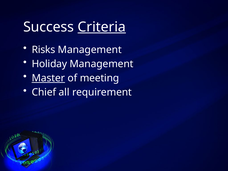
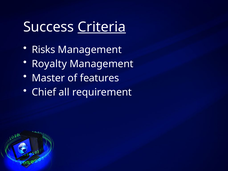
Holiday: Holiday -> Royalty (49, 64)
Master underline: present -> none (48, 78)
meeting: meeting -> features (99, 78)
